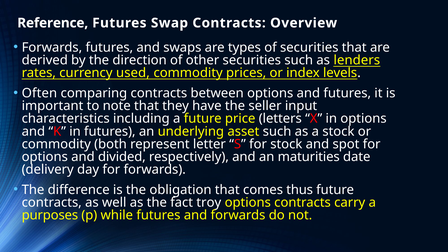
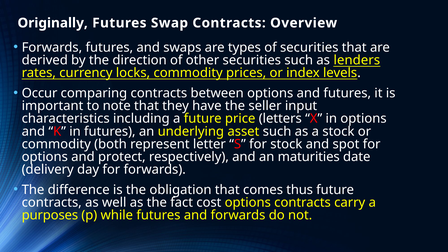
Reference: Reference -> Originally (53, 23)
used: used -> locks (133, 73)
Often: Often -> Occur (40, 93)
divided: divided -> protect (122, 157)
troy: troy -> cost (209, 202)
